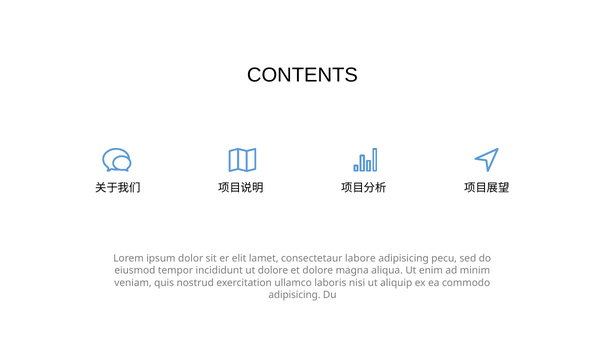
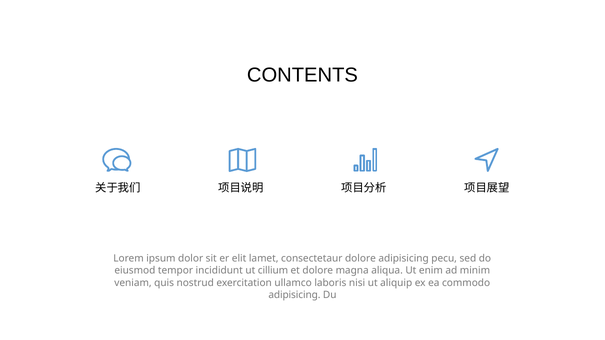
consectetaur labore: labore -> dolore (360, 259)
ut dolore: dolore -> cillium (273, 271)
